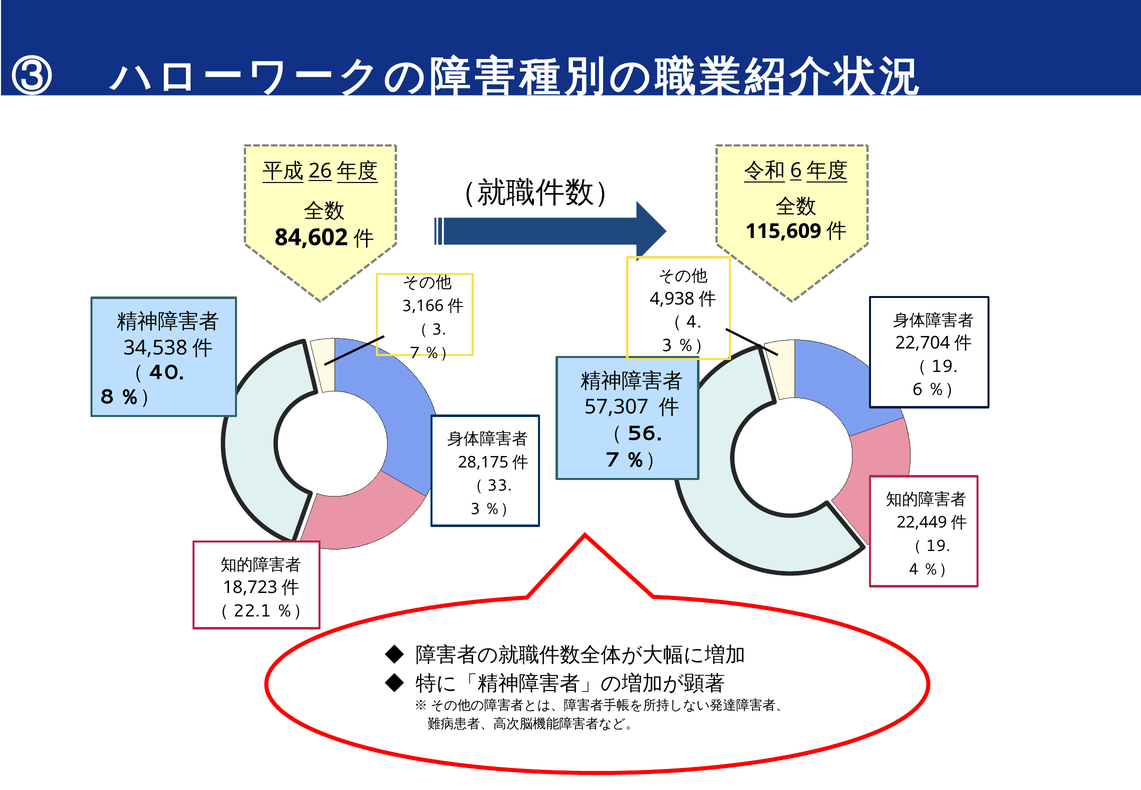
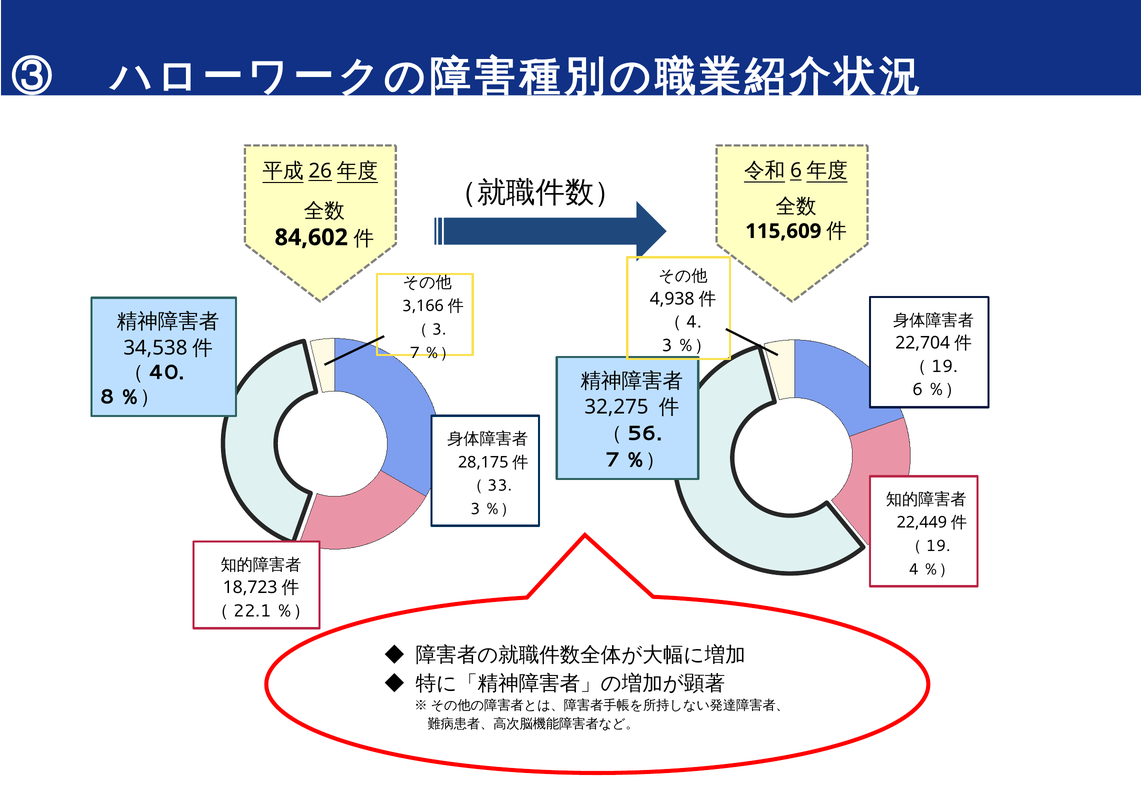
57,307: 57,307 -> 32,275 (617, 407)
